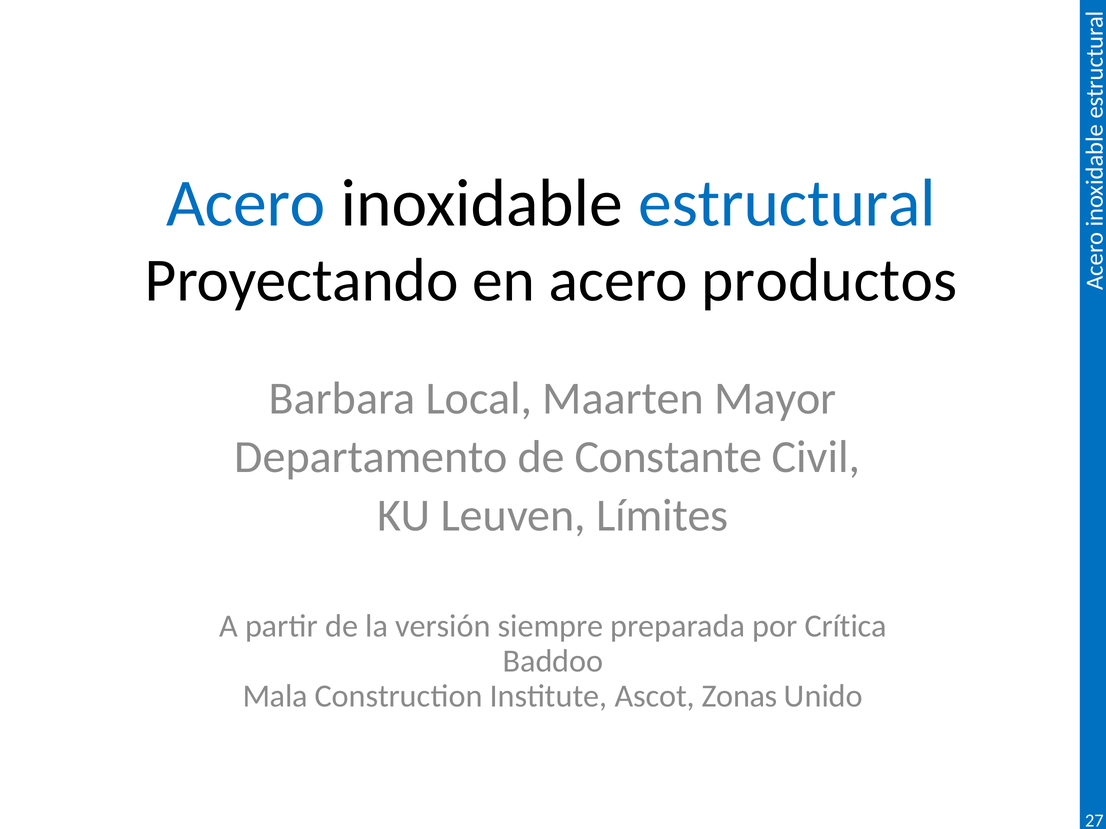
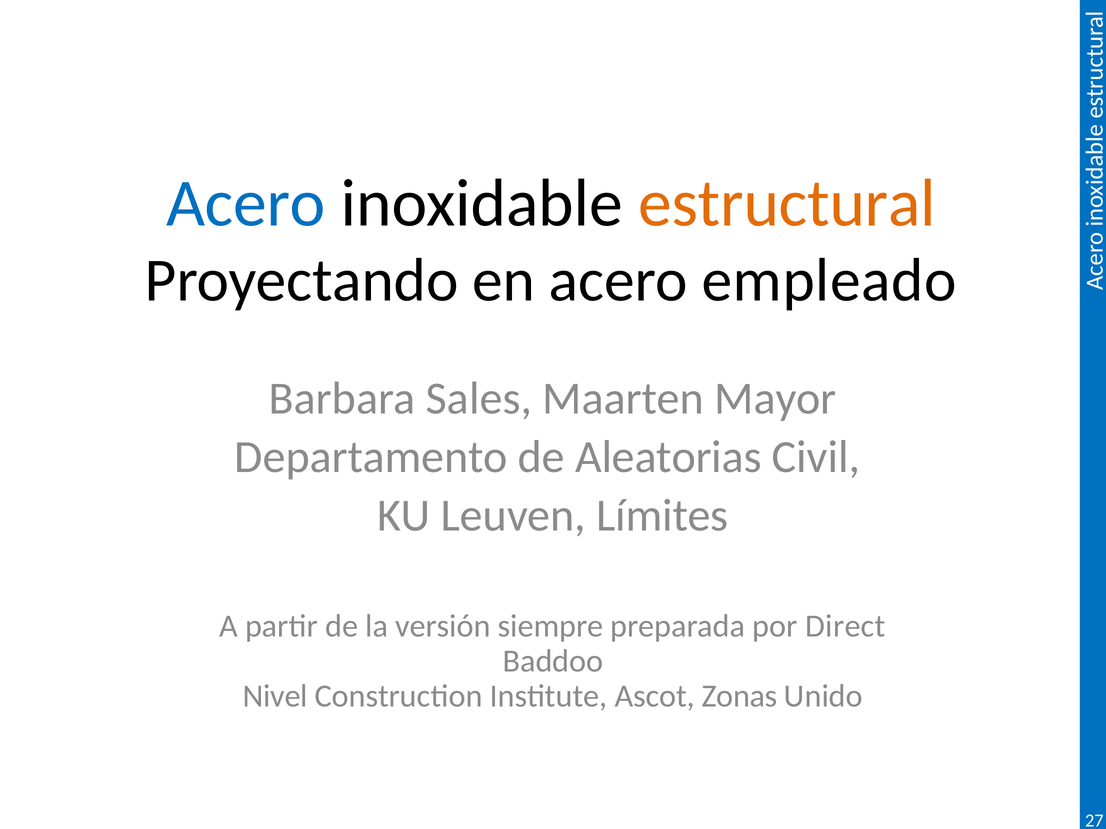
estructural colour: blue -> orange (787, 204)
productos: productos -> empleado (829, 280)
Local: Local -> Sales (479, 399)
Constante: Constante -> Aleatorias (668, 458)
Crítica: Crítica -> Direct (845, 627)
Mala: Mala -> Nivel (275, 696)
